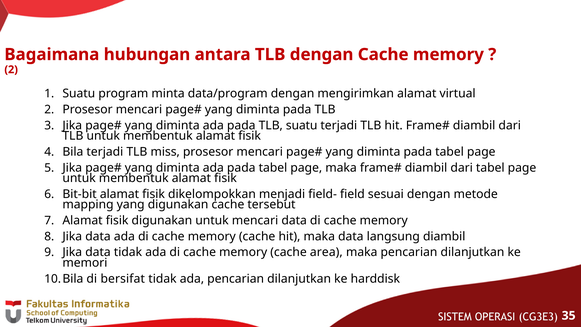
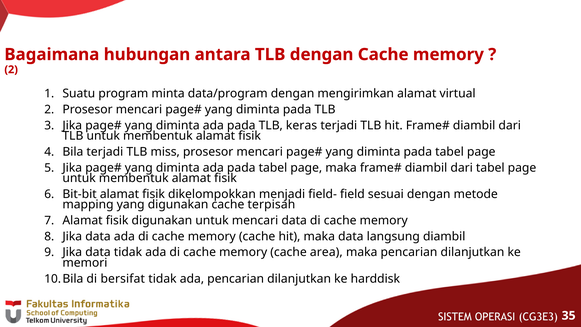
TLB suatu: suatu -> keras (302, 125)
tersebut: tersebut -> terpisah (271, 204)
